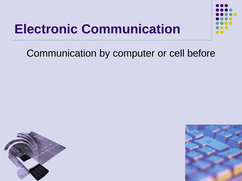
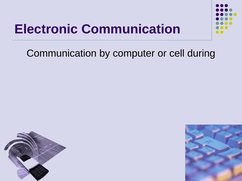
before: before -> during (201, 53)
